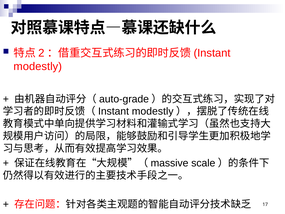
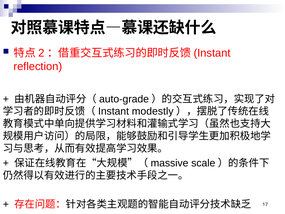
modestly: modestly -> reflection (38, 66)
